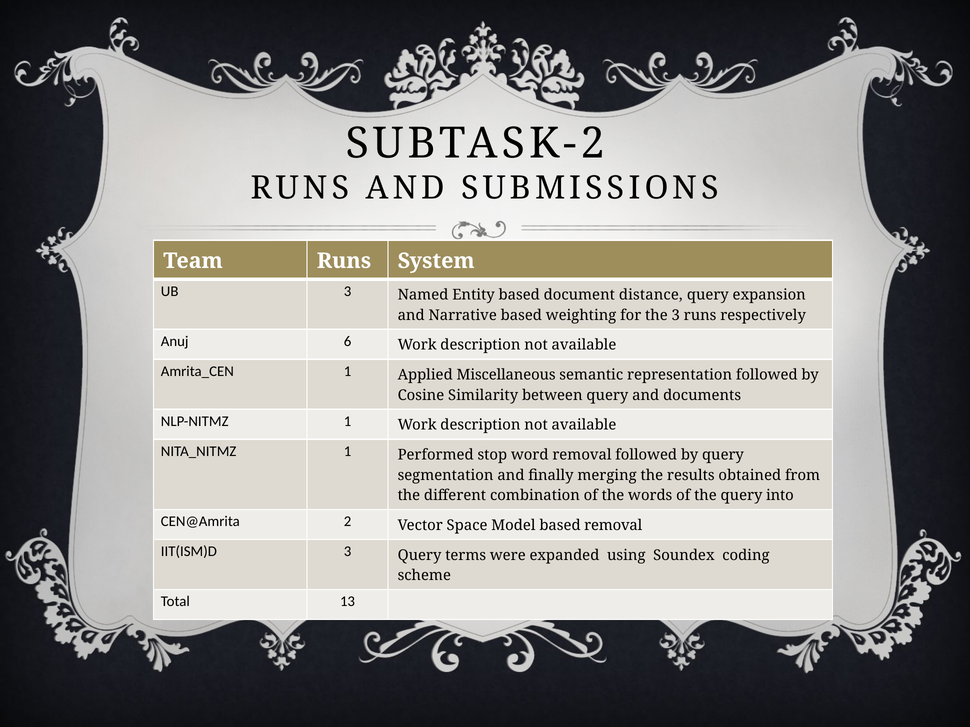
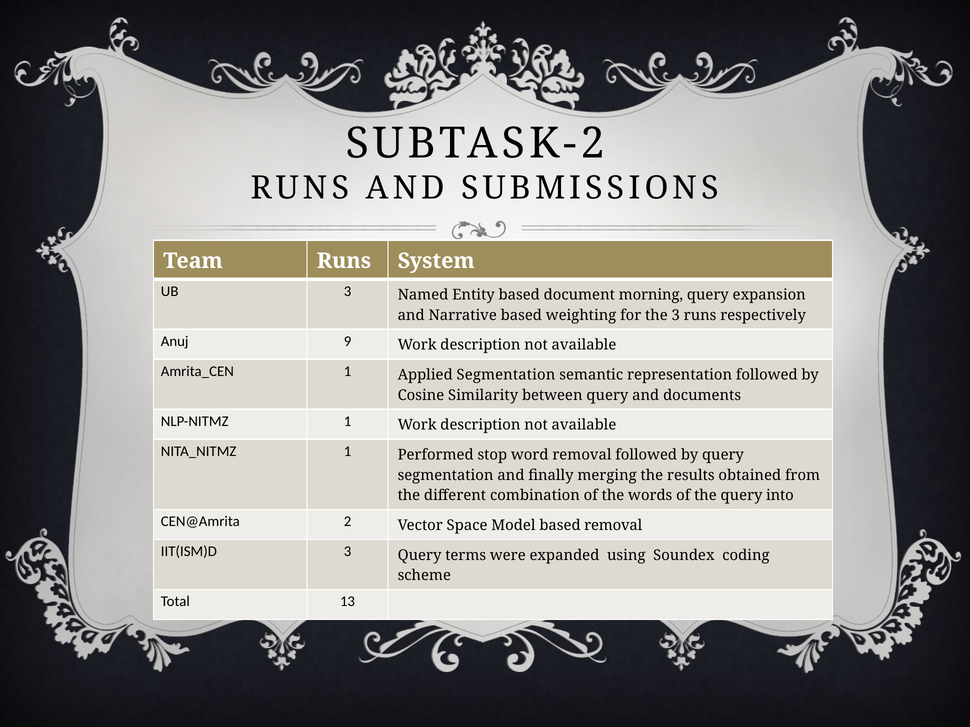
distance: distance -> morning (651, 295)
6: 6 -> 9 (348, 342)
Applied Miscellaneous: Miscellaneous -> Segmentation (506, 375)
